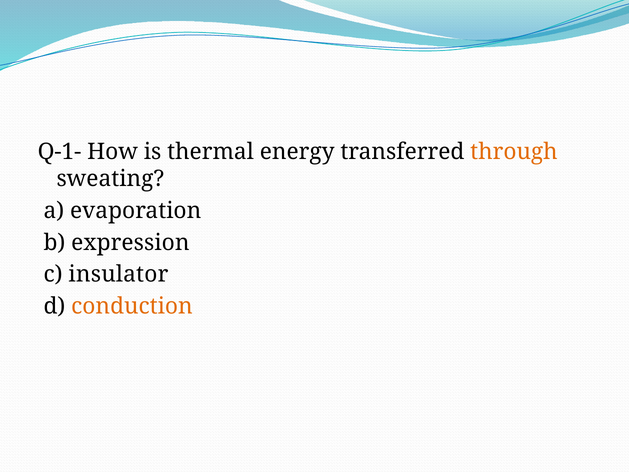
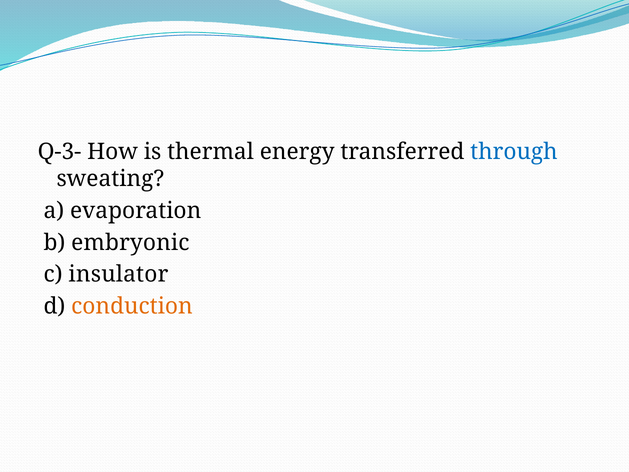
Q-1-: Q-1- -> Q-3- (59, 151)
through colour: orange -> blue (514, 151)
expression: expression -> embryonic (130, 242)
